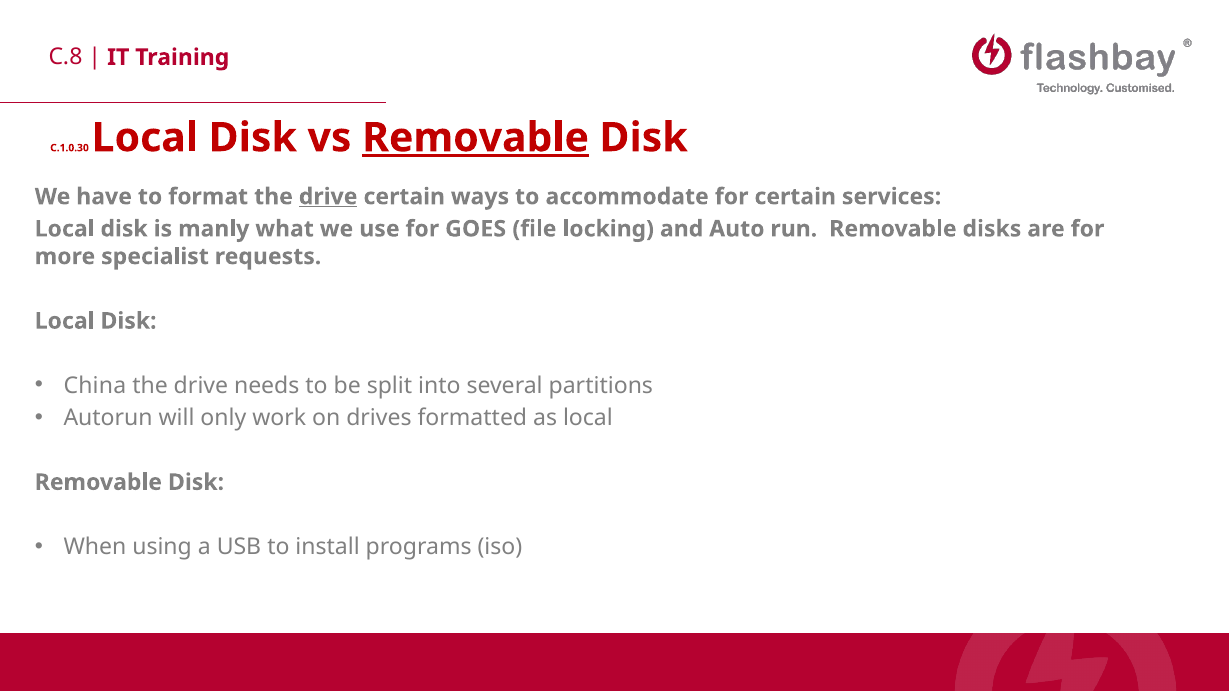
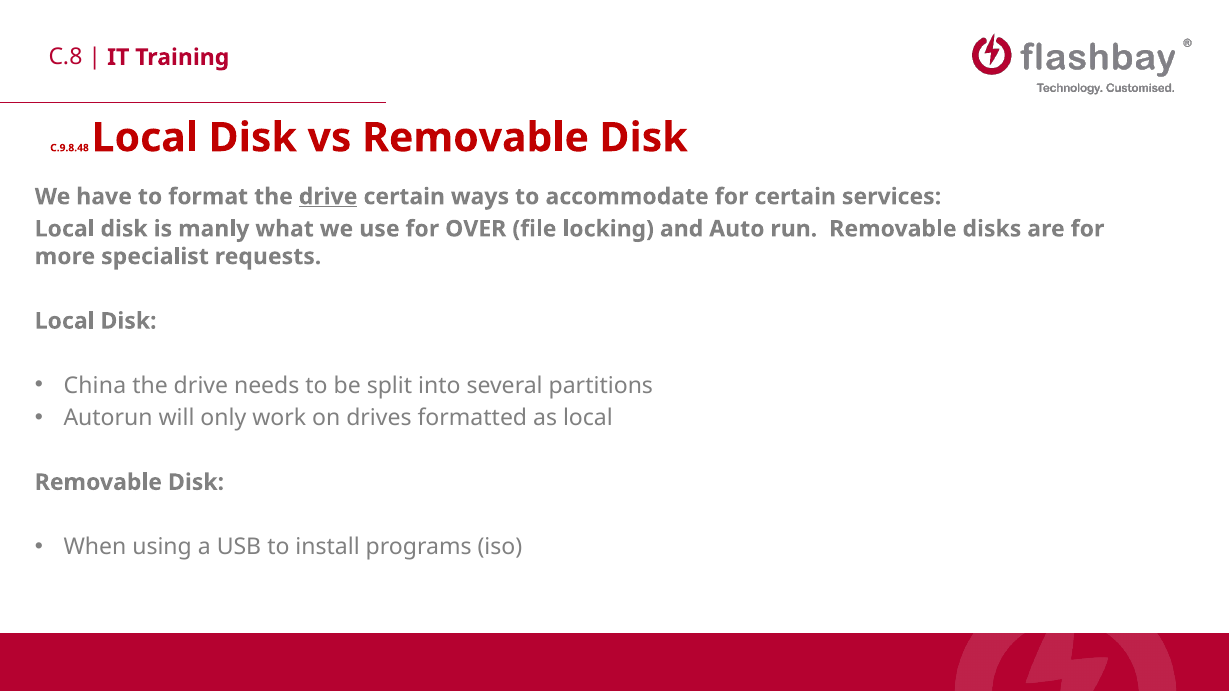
C.1.0.30: C.1.0.30 -> C.9.8.48 (69, 148)
Removable underline: present -> none (476, 138)
GOES: GOES -> OVER (476, 229)
